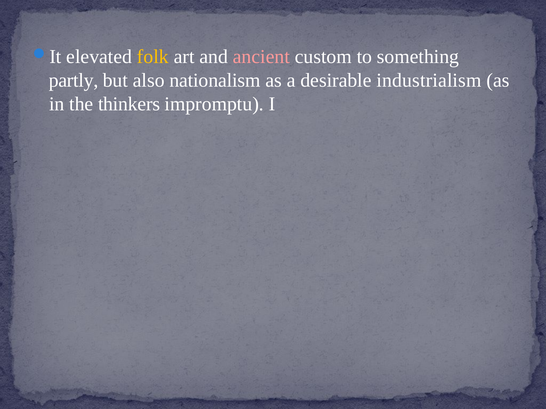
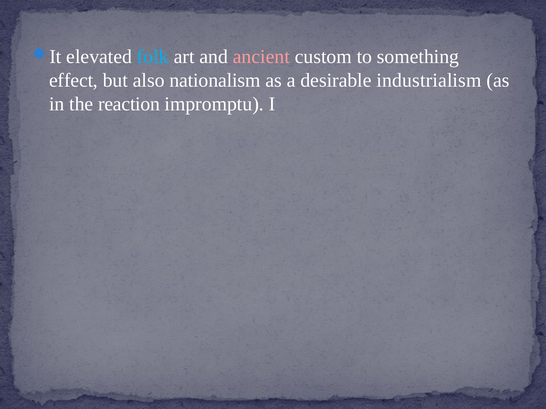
folk colour: yellow -> light blue (153, 57)
partly: partly -> effect (73, 80)
thinkers: thinkers -> reaction (129, 104)
